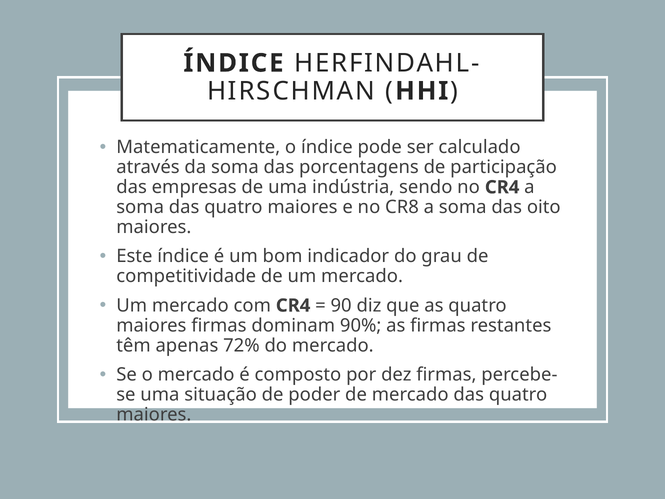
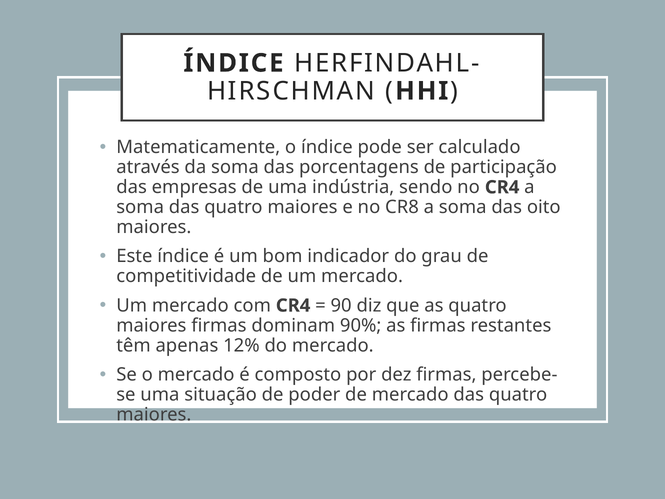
72%: 72% -> 12% (241, 345)
